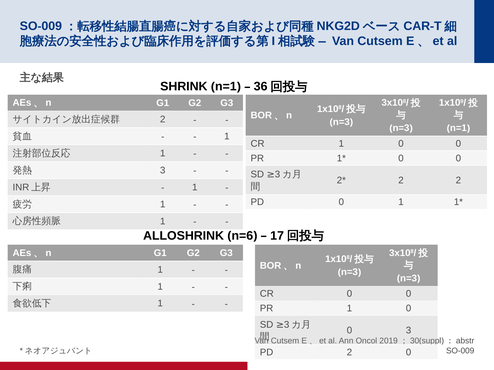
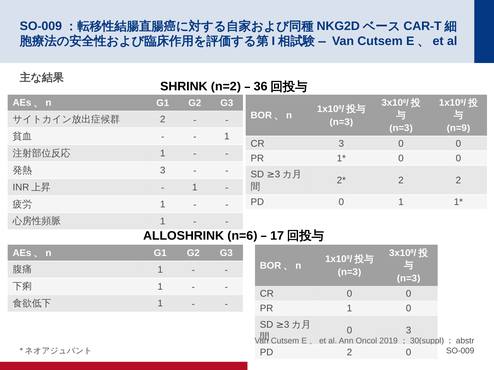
n=1: n=1 -> n=2 (226, 87)
n=1: n=1 -> n=9 (458, 128)
CR 1: 1 -> 3 (341, 144)
